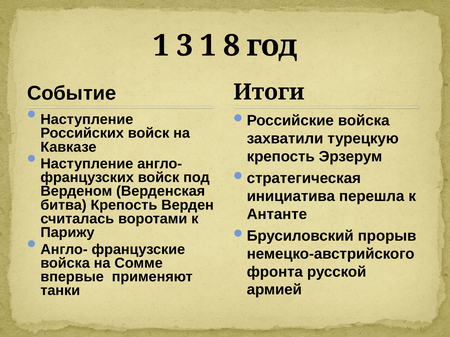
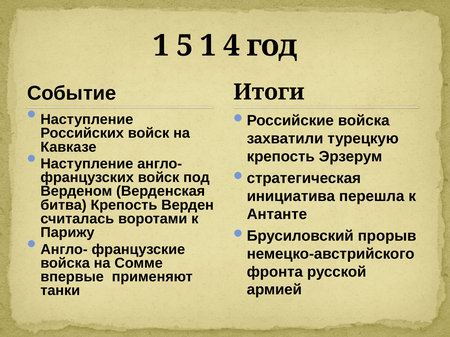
3: 3 -> 5 (185, 46)
8: 8 -> 4 (232, 46)
